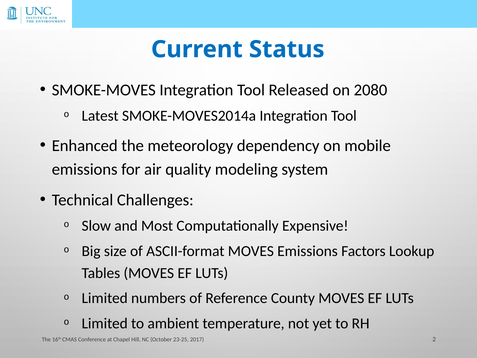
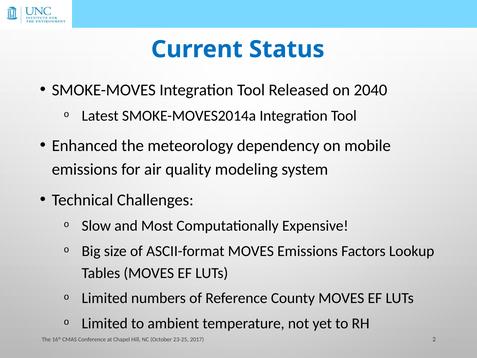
2080: 2080 -> 2040 (370, 90)
